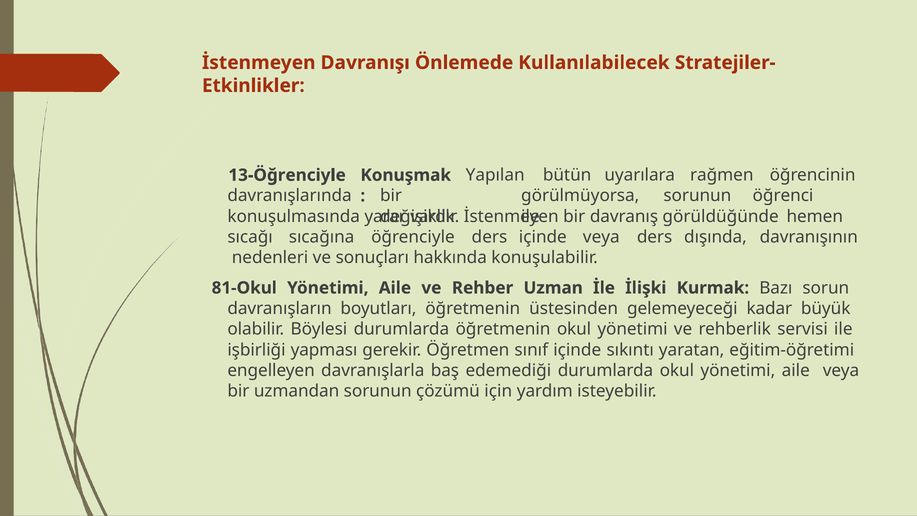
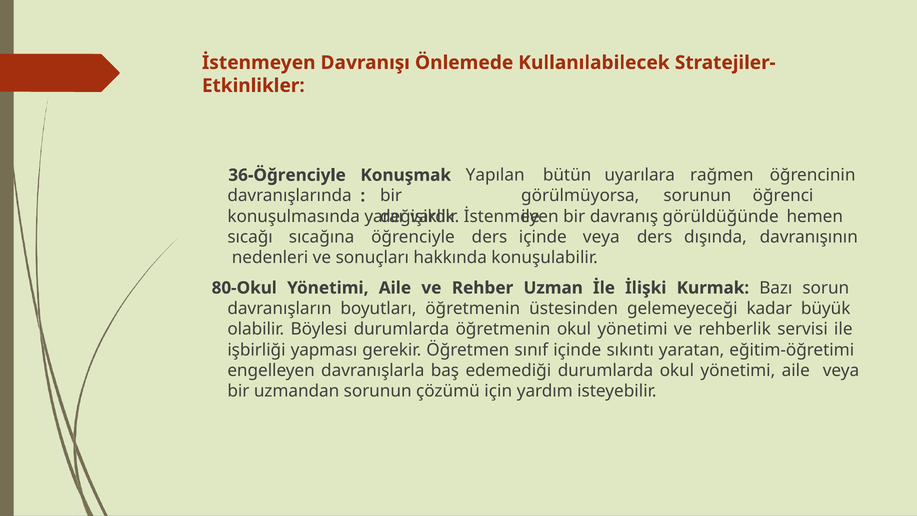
13-Öğrenciyle: 13-Öğrenciyle -> 36-Öğrenciyle (287, 175)
81-Okul: 81-Okul -> 80-Okul (244, 288)
